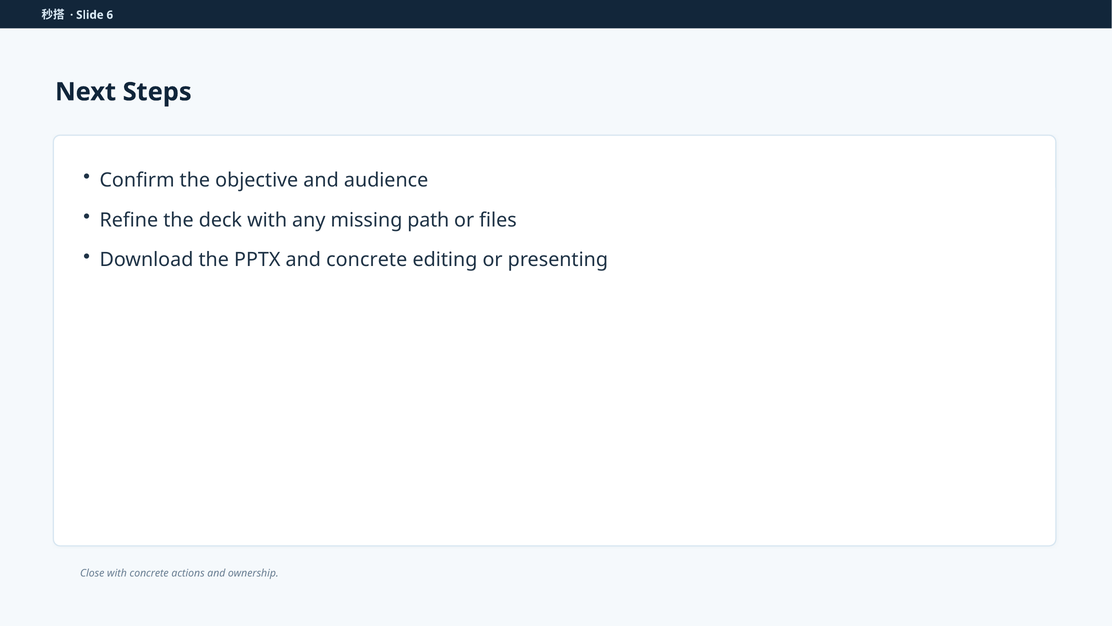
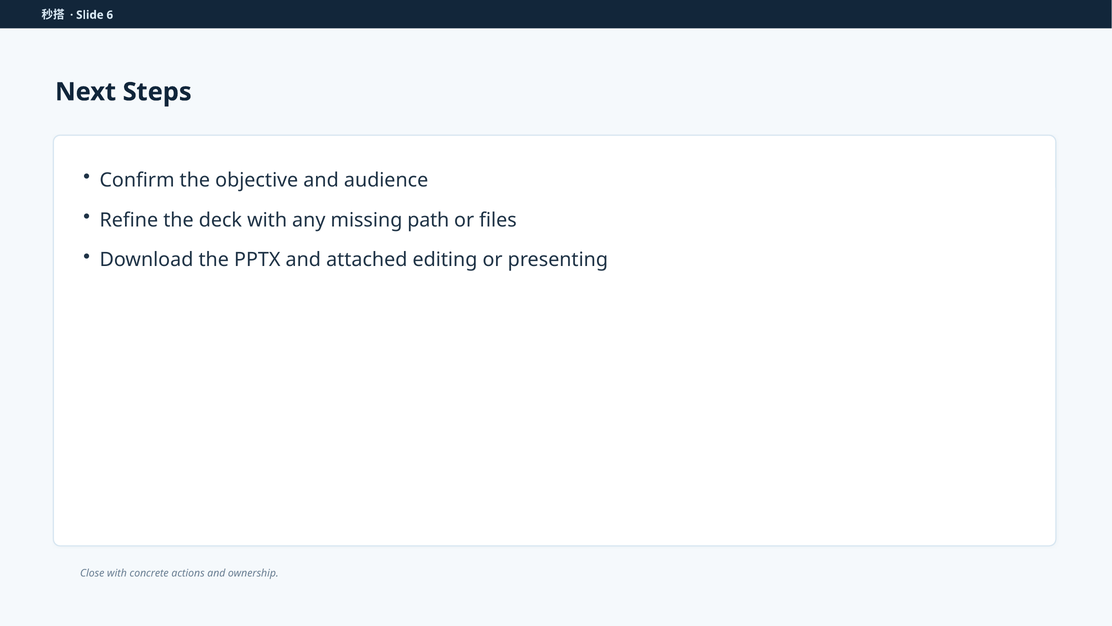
and concrete: concrete -> attached (367, 260)
